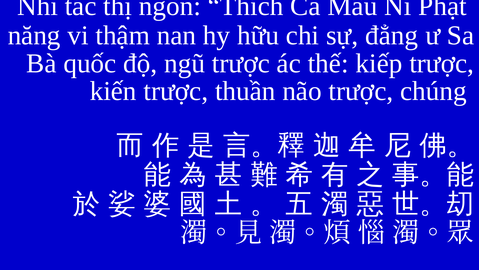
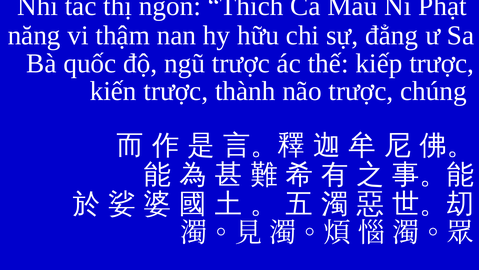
thuần: thuần -> thành (245, 91)
